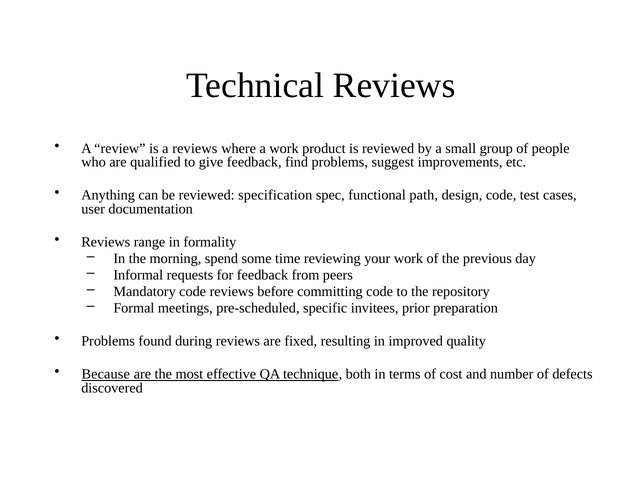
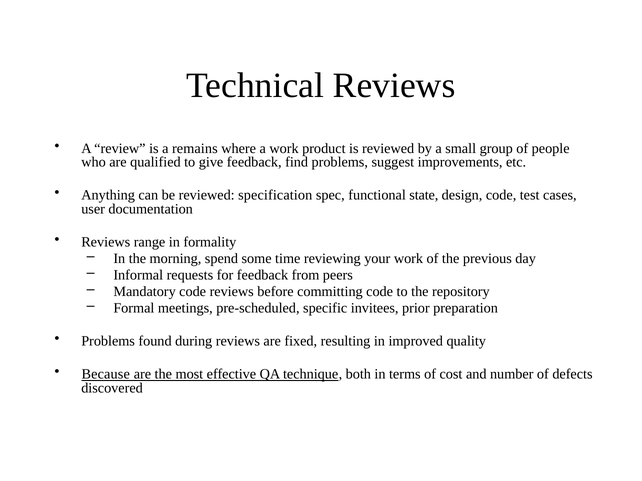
a reviews: reviews -> remains (195, 149)
path: path -> state (424, 195)
